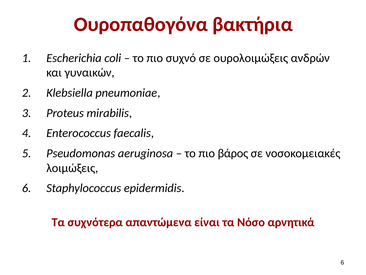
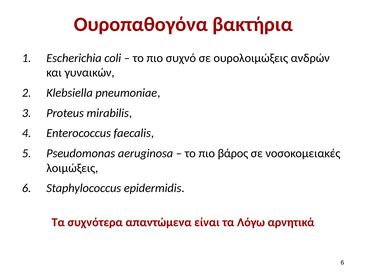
Νόσο: Νόσο -> Λόγω (251, 222)
